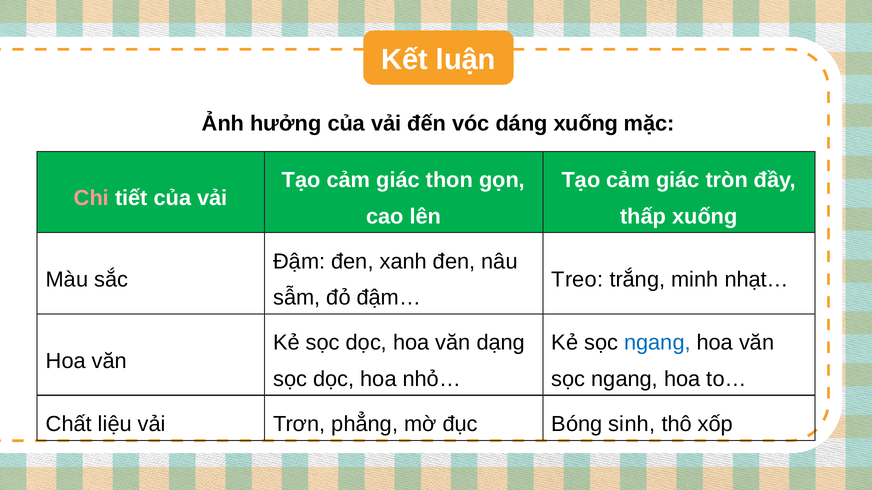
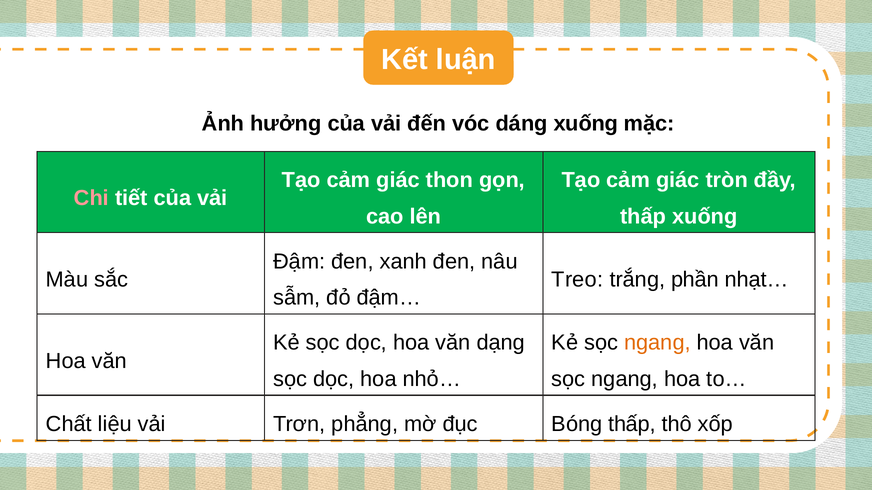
minh: minh -> phần (695, 280)
ngang colour: blue -> orange (657, 343)
Bóng sinh: sinh -> thấp (632, 425)
